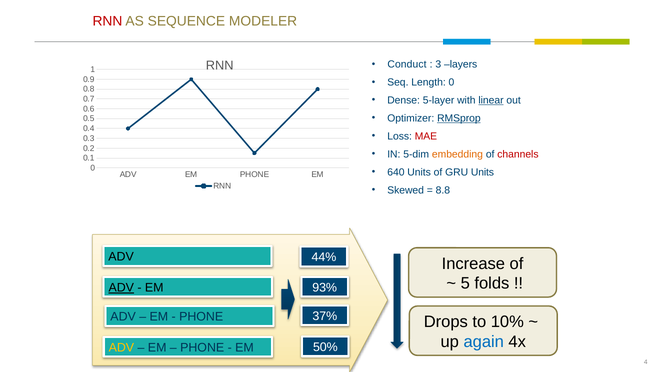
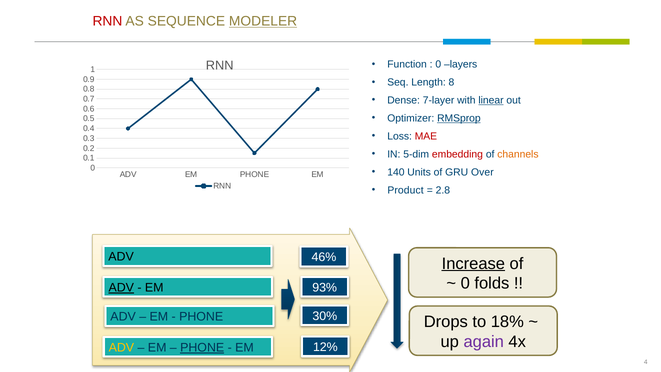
MODELER underline: none -> present (263, 21)
Conduct: Conduct -> Function (407, 64)
3: 3 -> 0 (438, 64)
Length 0: 0 -> 8 (451, 82)
5-layer: 5-layer -> 7-layer (439, 100)
embedding colour: orange -> red (457, 154)
channels colour: red -> orange (518, 154)
640: 640 -> 140 (396, 172)
GRU Units: Units -> Over (482, 172)
Skewed: Skewed -> Product (406, 190)
8.8: 8.8 -> 2.8 (443, 190)
44%: 44% -> 46% (324, 257)
Increase underline: none -> present (473, 263)
5: 5 -> 0 (465, 283)
37%: 37% -> 30% (325, 316)
10%: 10% -> 18% (507, 322)
again colour: blue -> purple (484, 342)
PHONE underline: none -> present (202, 347)
50%: 50% -> 12% (325, 347)
